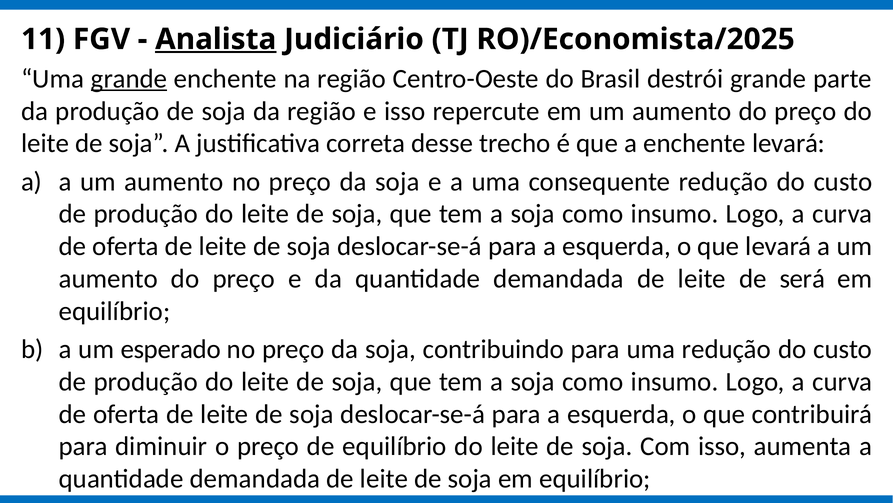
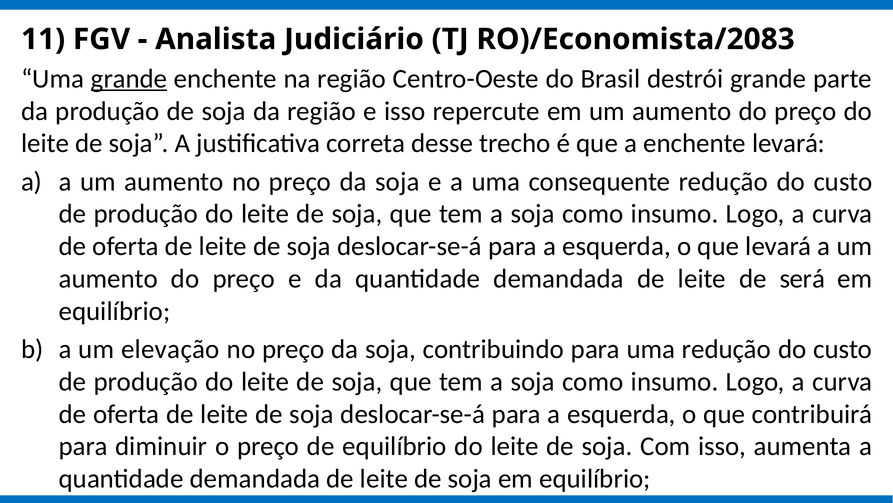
Analista underline: present -> none (216, 39)
RO)/Economista/2025: RO)/Economista/2025 -> RO)/Economista/2083 (636, 39)
esperado: esperado -> elevação (170, 349)
